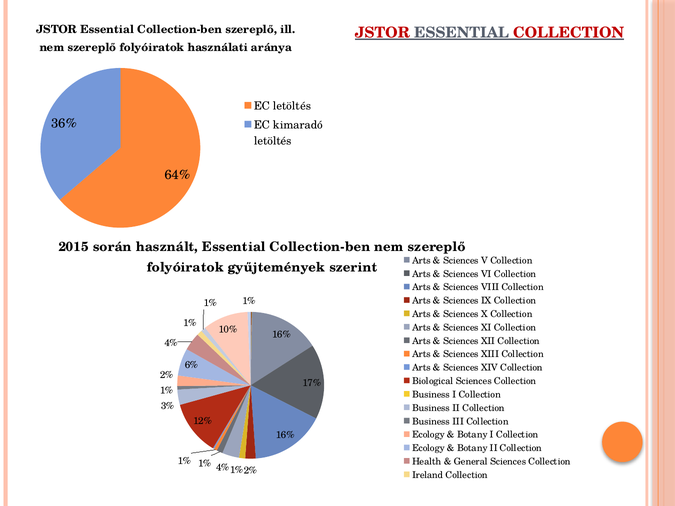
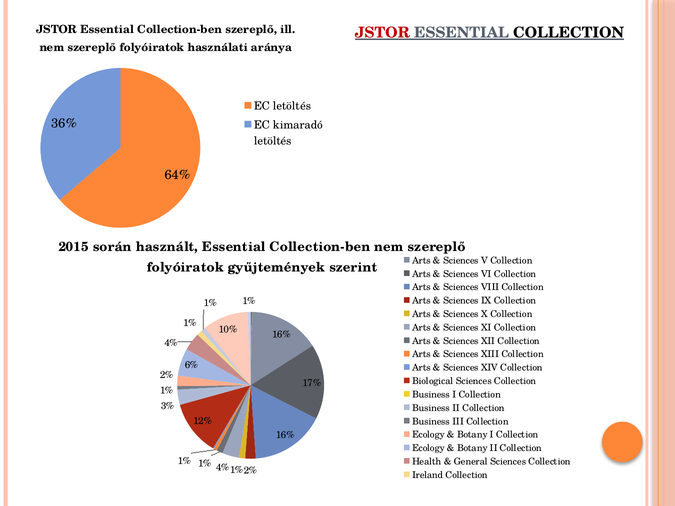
COLLECTION colour: red -> black (569, 33)
